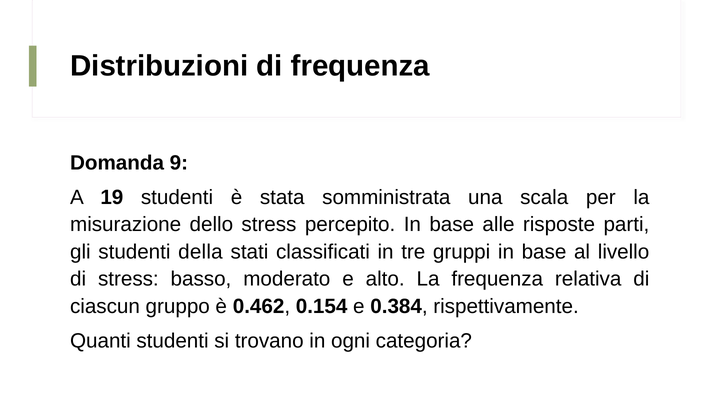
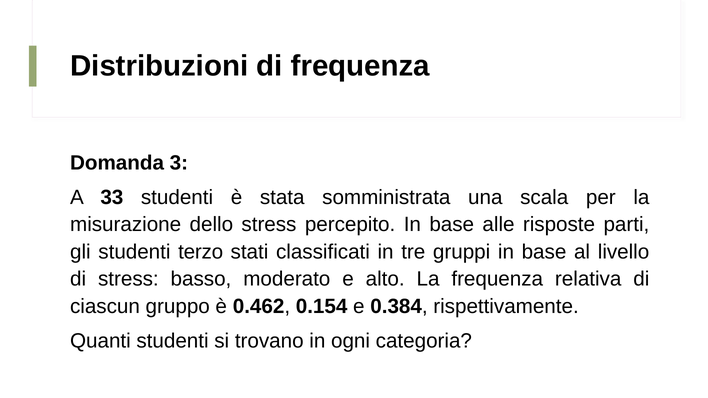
9: 9 -> 3 (179, 163)
19: 19 -> 33 (112, 197)
della: della -> terzo (201, 252)
